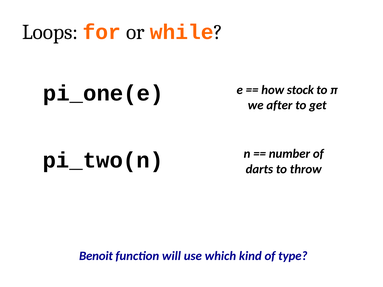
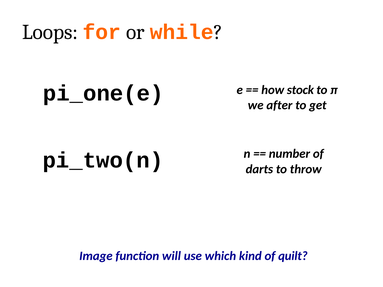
Benoit: Benoit -> Image (96, 256)
type: type -> quilt (293, 256)
